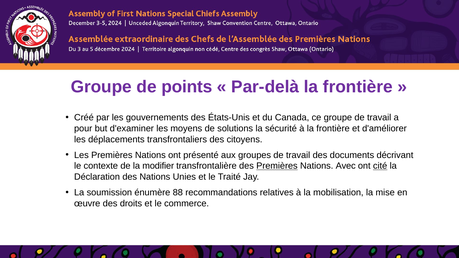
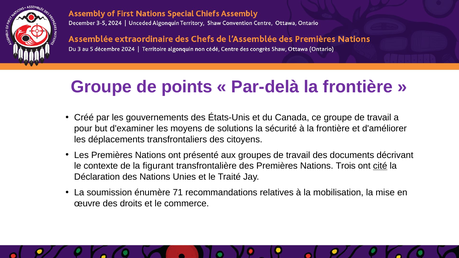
modifier: modifier -> figurant (158, 166)
Premières underline: present -> none (277, 166)
Avec: Avec -> Trois (346, 166)
88: 88 -> 71 (178, 193)
